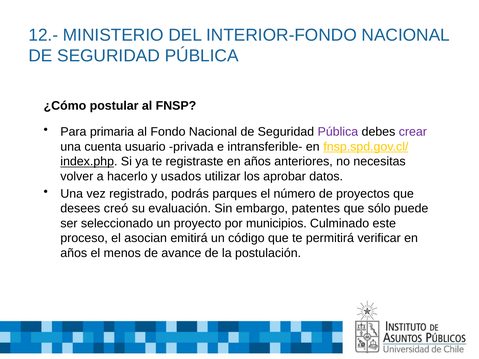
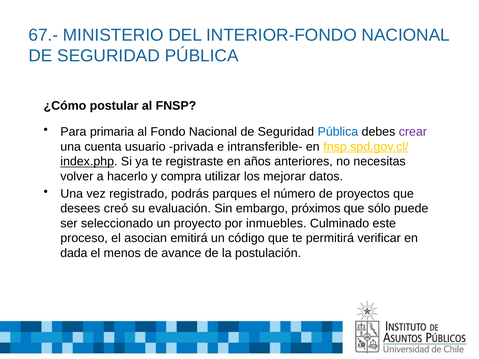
12.-: 12.- -> 67.- (43, 35)
Pública colour: purple -> blue (338, 132)
usados: usados -> compra (181, 176)
aprobar: aprobar -> mejorar (284, 176)
patentes: patentes -> próximos (316, 209)
municipios: municipios -> inmuebles (276, 223)
años: años -> dada (74, 253)
